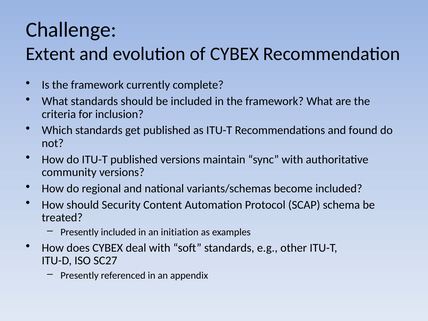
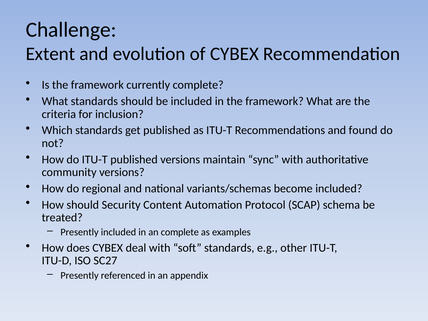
an initiation: initiation -> complete (180, 232)
